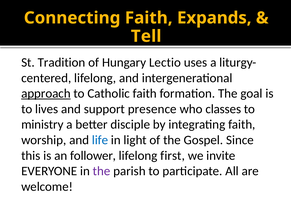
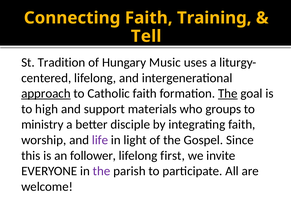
Expands: Expands -> Training (214, 18)
Lectio: Lectio -> Music (165, 63)
The underline: none -> present (228, 94)
lives: lives -> high (47, 109)
presence: presence -> materials (152, 109)
classes: classes -> groups (223, 109)
life colour: blue -> purple (100, 140)
